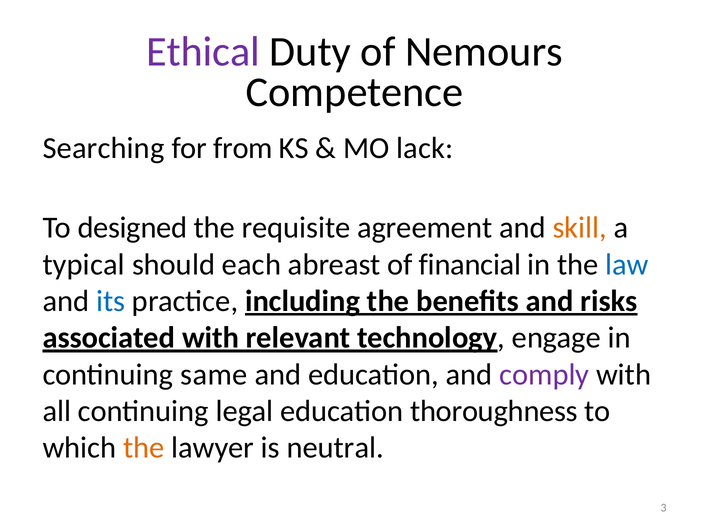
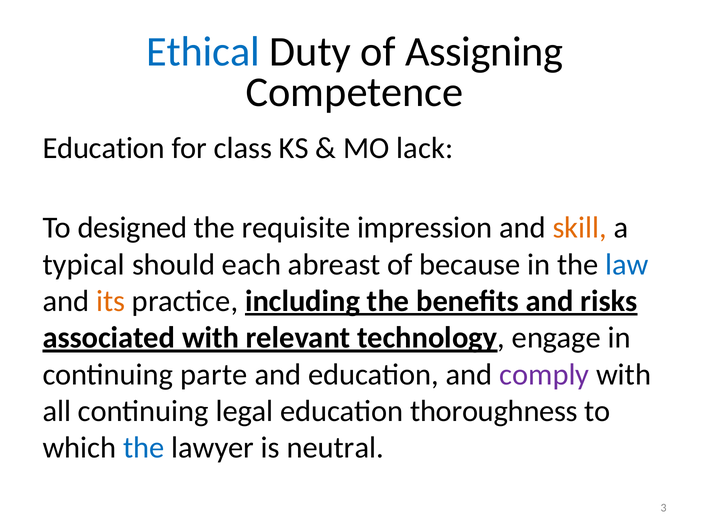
Ethical colour: purple -> blue (203, 52)
Nemours: Nemours -> Assigning (484, 52)
Searching: Searching -> Education (104, 148)
from: from -> class (243, 148)
agreement: agreement -> impression (425, 228)
financial: financial -> because (470, 264)
its colour: blue -> orange (111, 301)
same: same -> parte (214, 374)
the colour: orange -> blue (144, 448)
